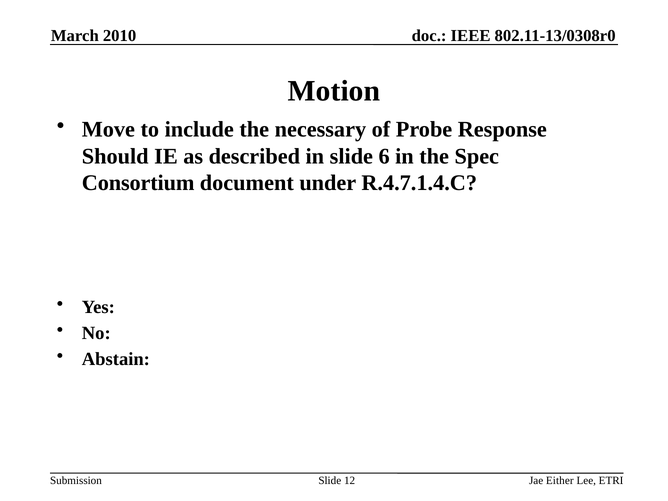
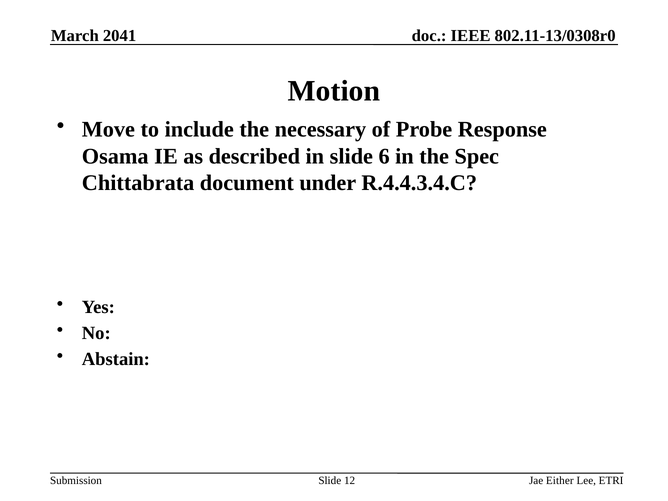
2010: 2010 -> 2041 (120, 36)
Should: Should -> Osama (115, 156)
Consortium: Consortium -> Chittabrata (138, 183)
R.4.7.1.4.C: R.4.7.1.4.C -> R.4.4.3.4.C (419, 183)
